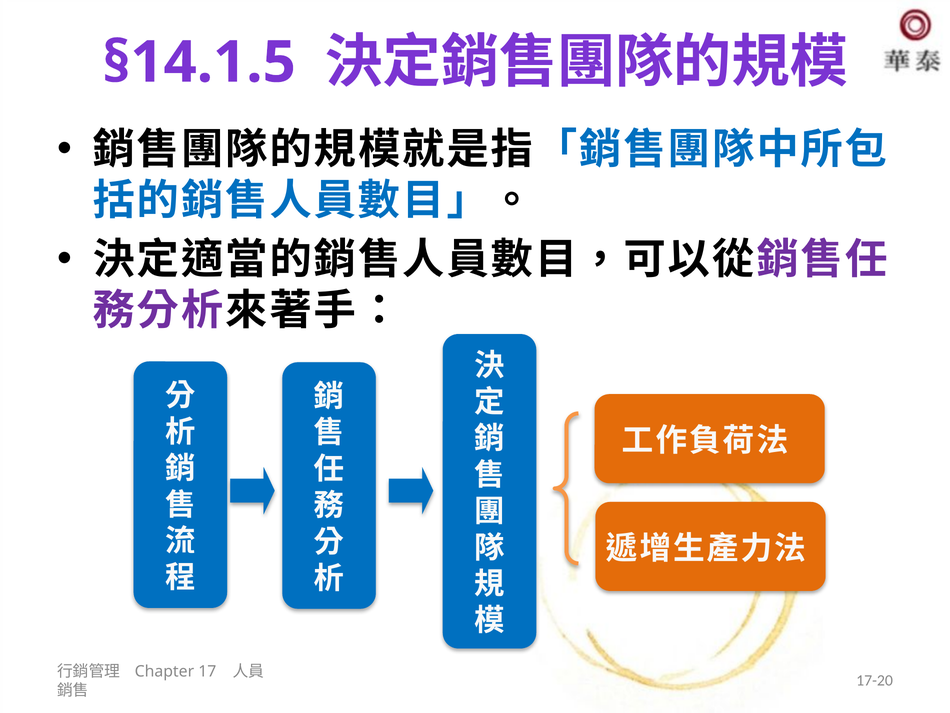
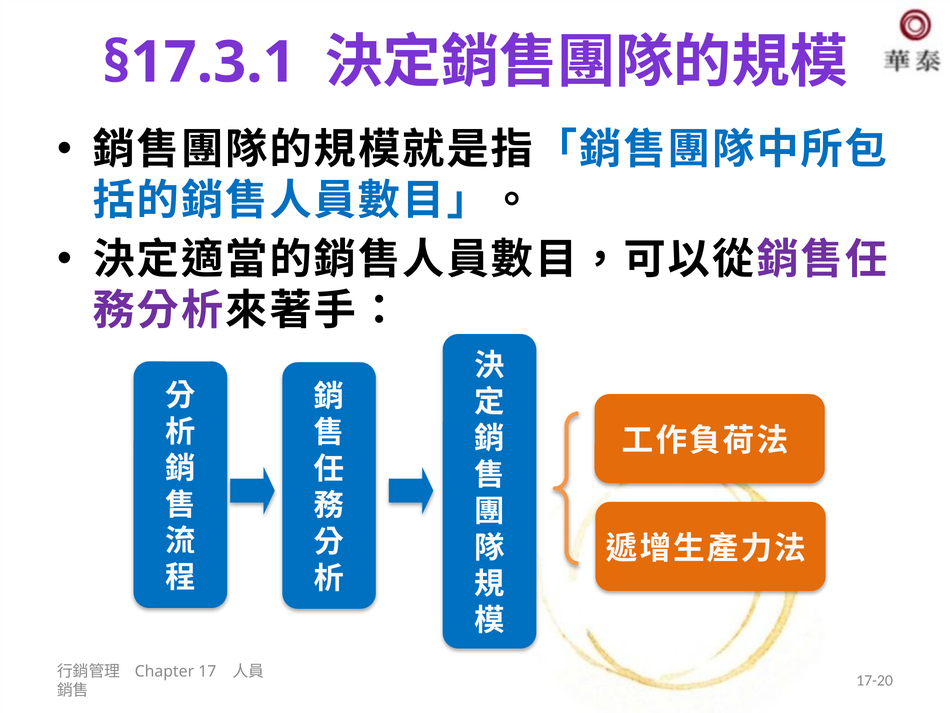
§14.1.5: §14.1.5 -> §17.3.1 (199, 62)
